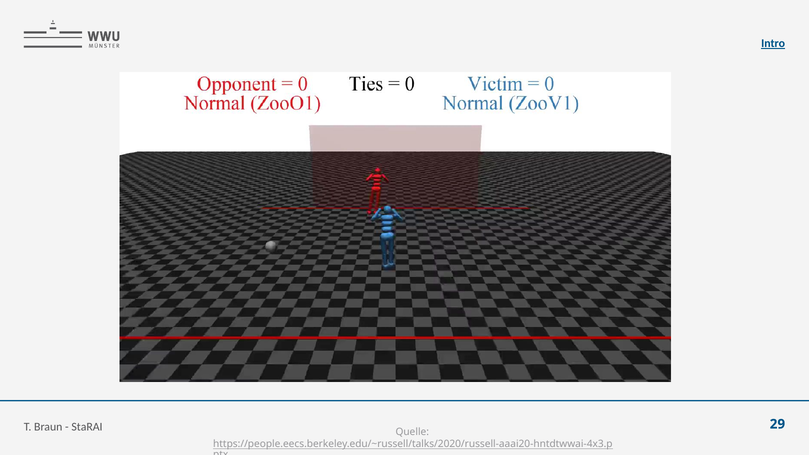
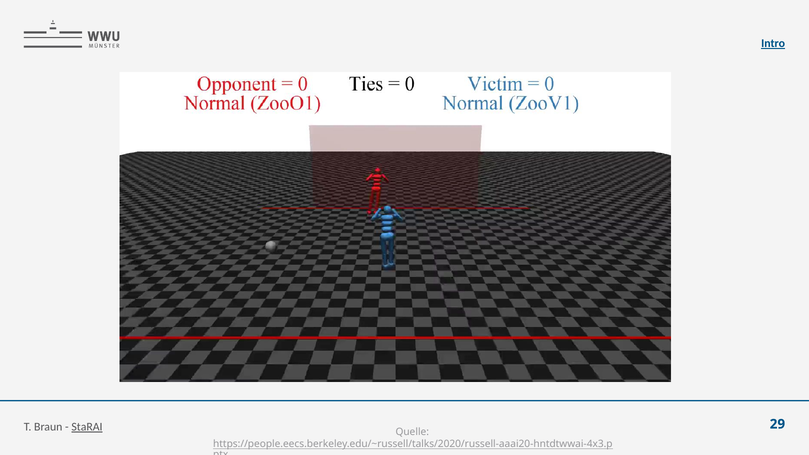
StaRAI underline: none -> present (87, 427)
